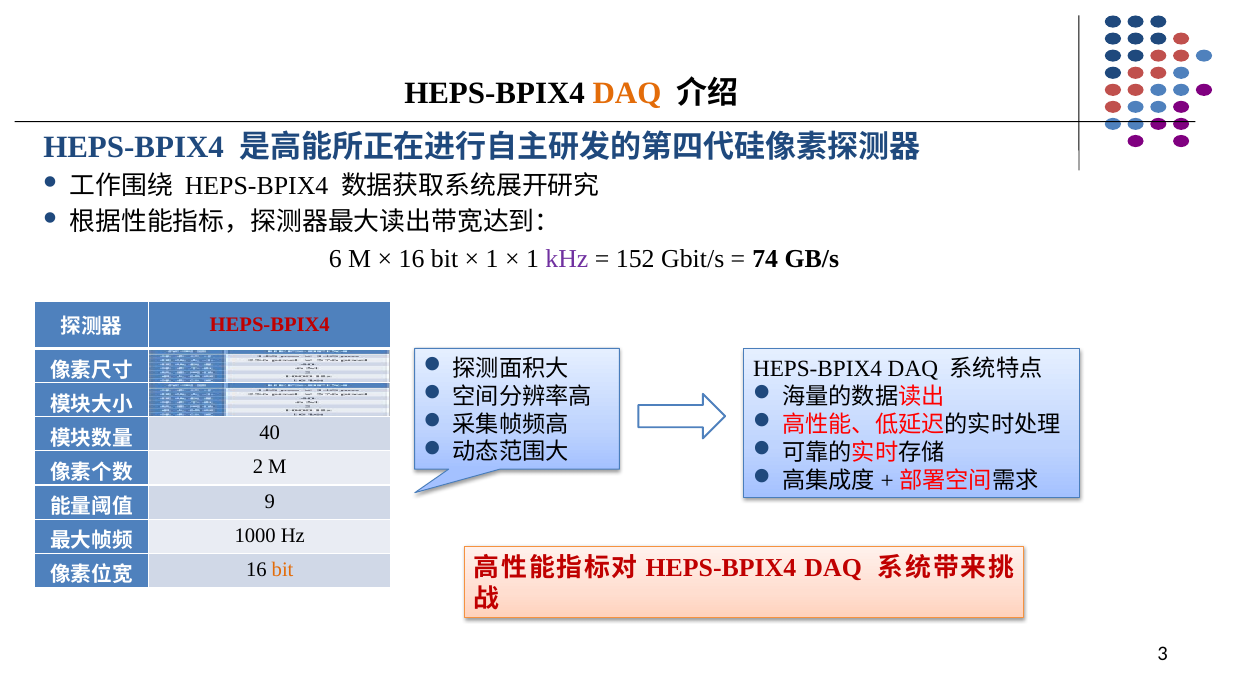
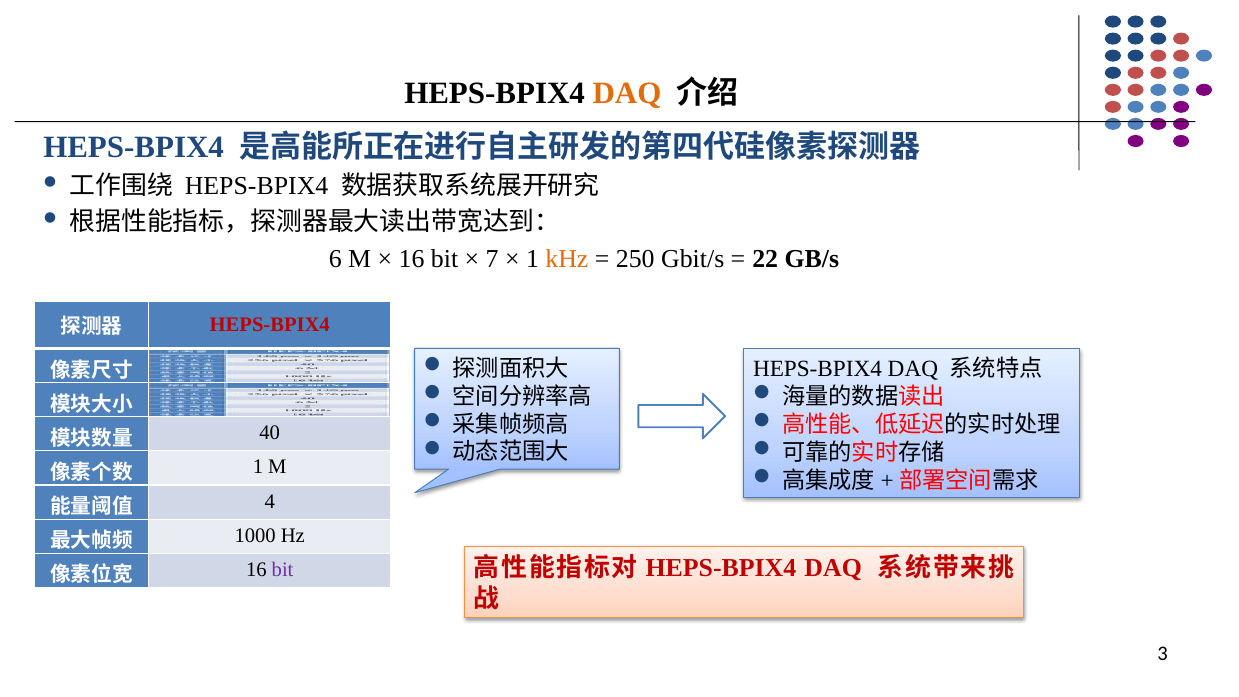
1: 1 -> 7 (492, 259)
kHz colour: purple -> orange (567, 259)
152: 152 -> 250 (635, 259)
74: 74 -> 22 (765, 259)
2: 2 -> 1 (258, 467)
9: 9 -> 4 (270, 501)
bit colour: orange -> purple (283, 569)
